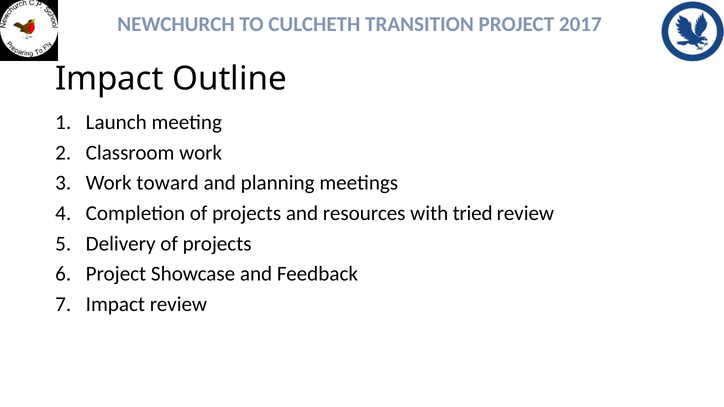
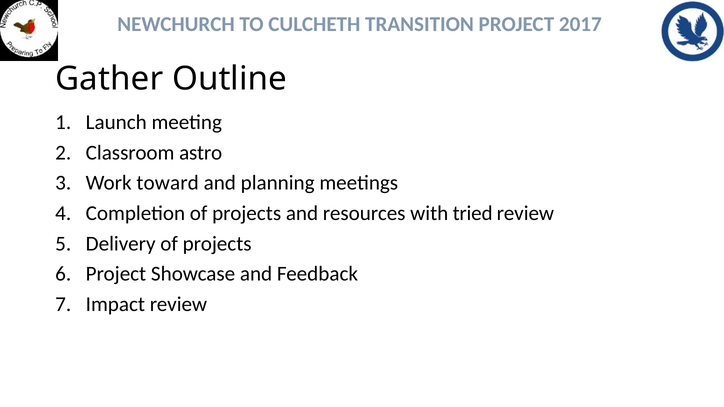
Impact: Impact -> Gather (109, 79)
Classroom work: work -> astro (201, 153)
